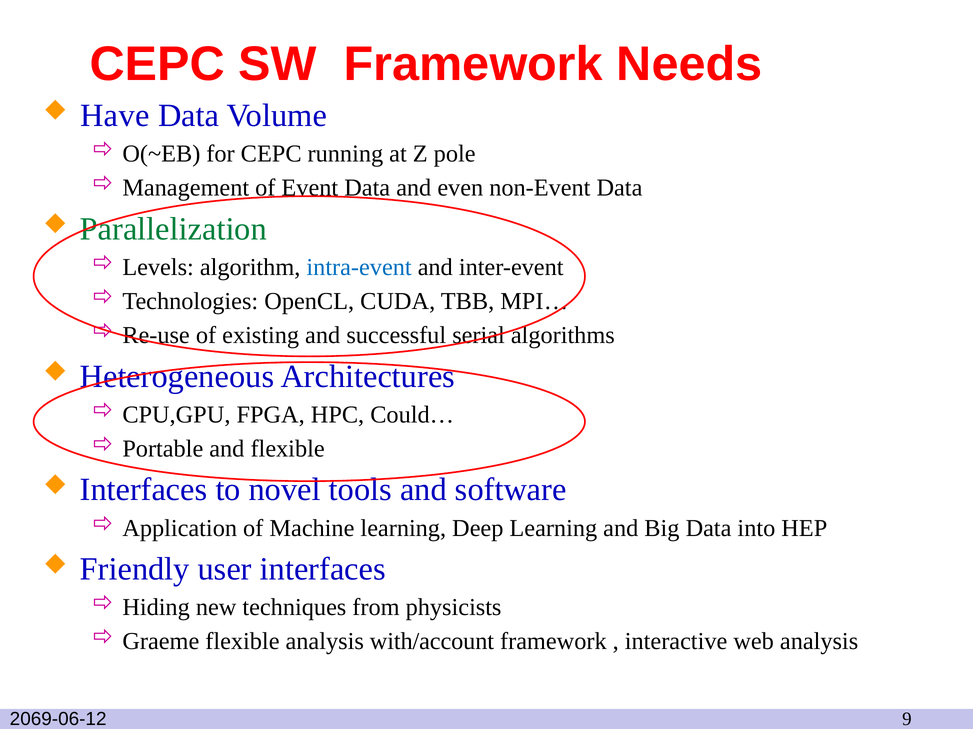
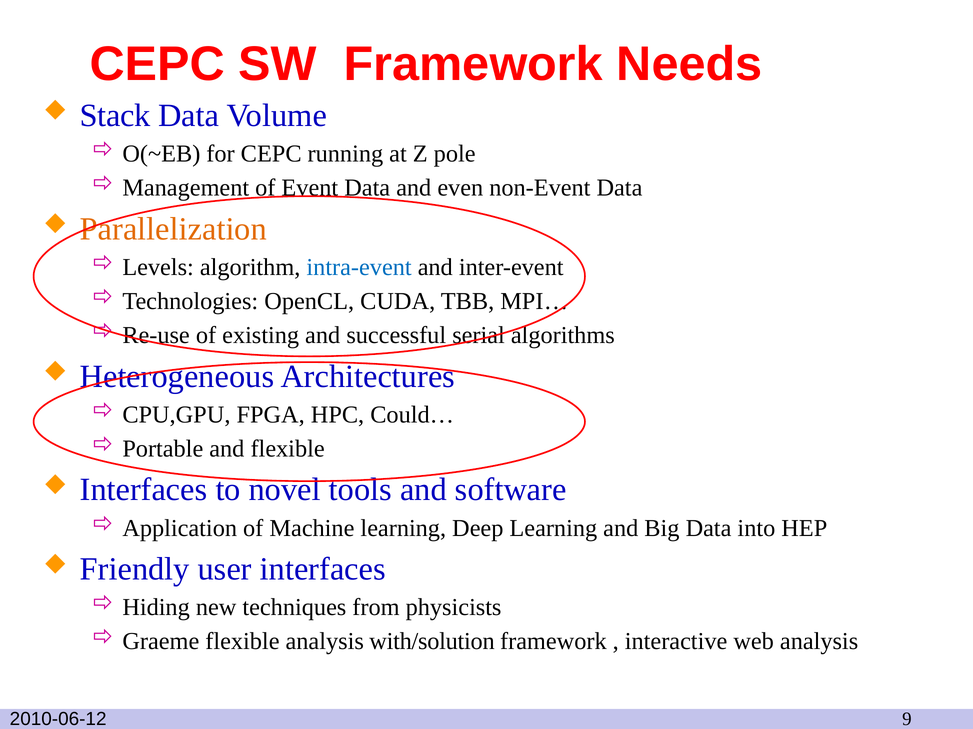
Have: Have -> Stack (115, 116)
Parallelization colour: green -> orange (173, 229)
with/account: with/account -> with/solution (432, 642)
2069-06-12: 2069-06-12 -> 2010-06-12 (58, 720)
